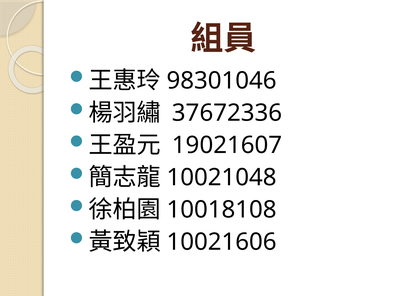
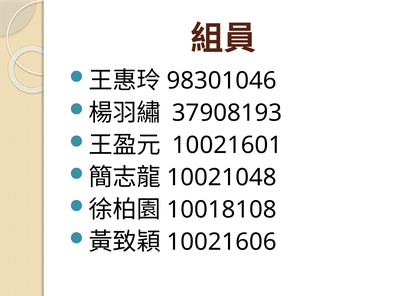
37672336: 37672336 -> 37908193 (227, 113)
19021607: 19021607 -> 10021601 (227, 145)
